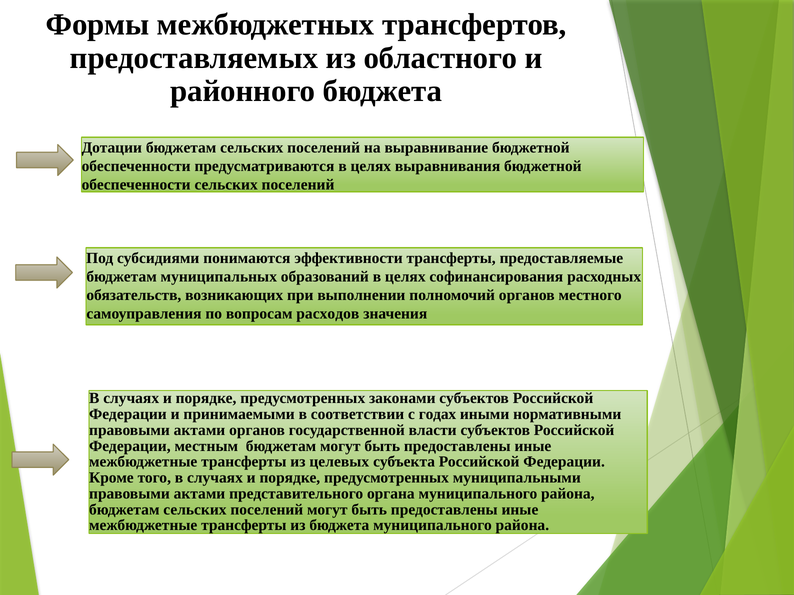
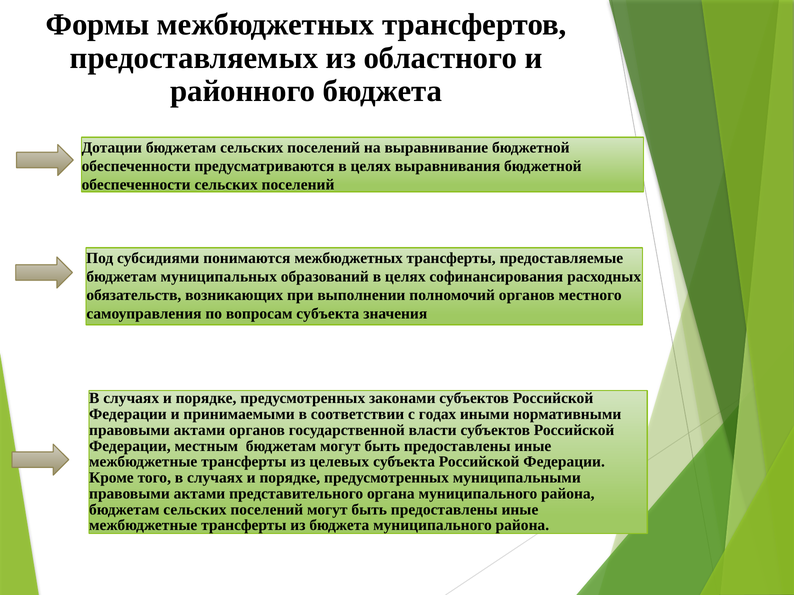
понимаются эффективности: эффективности -> межбюджетных (349, 258)
вопросам расходов: расходов -> субъекта (328, 314)
